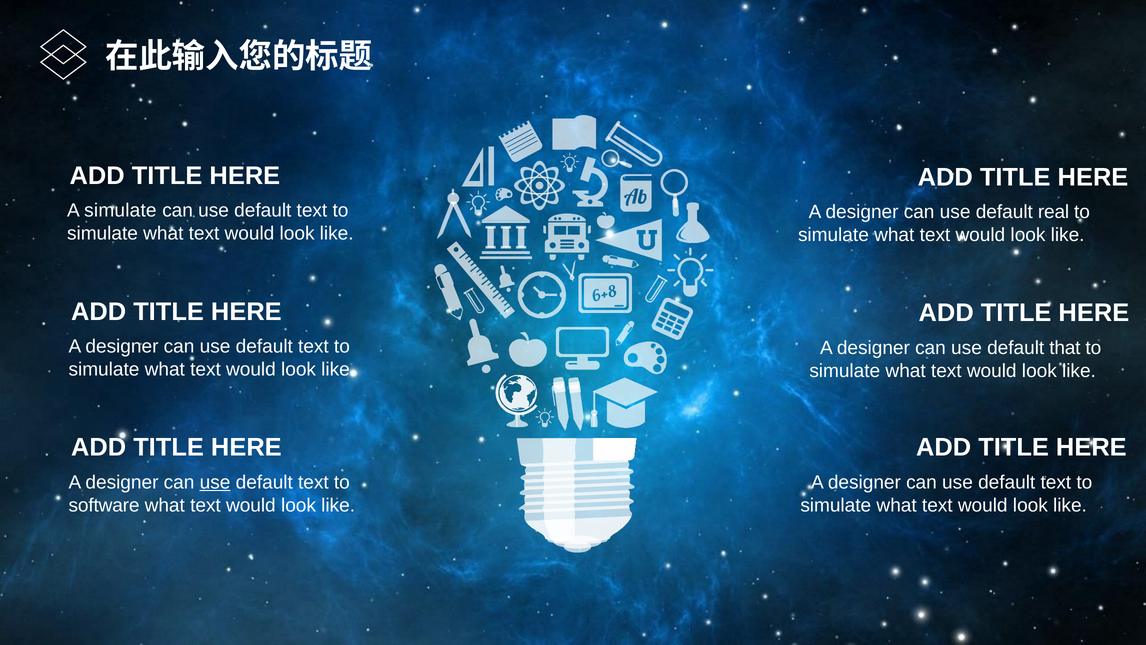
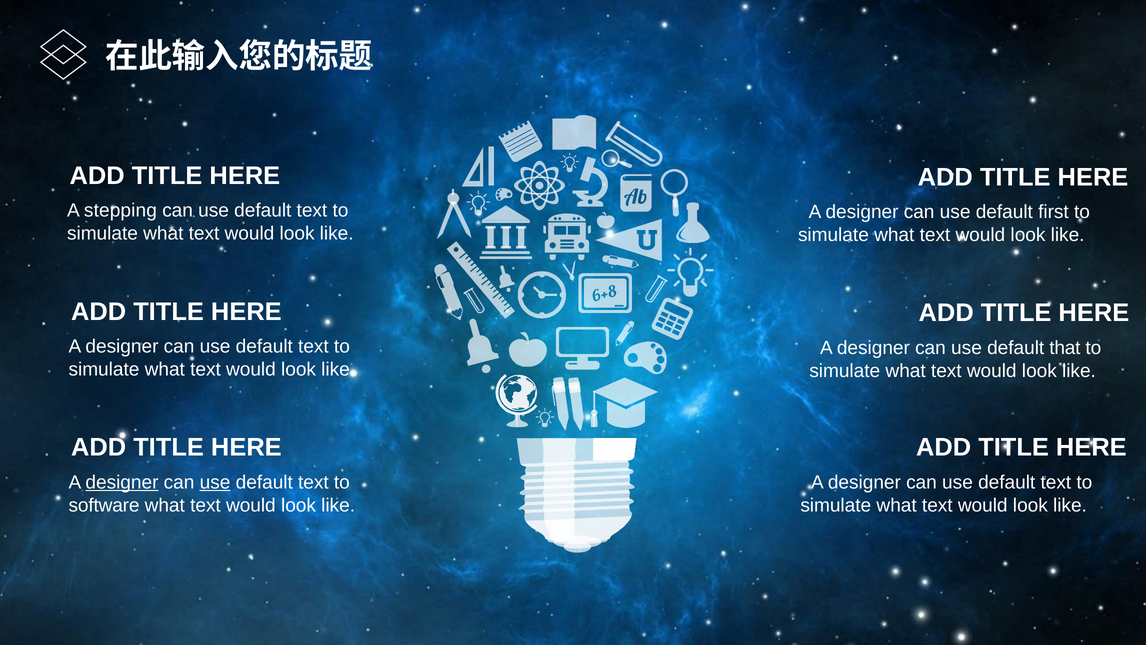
A simulate: simulate -> stepping (120, 211)
real: real -> first (1053, 212)
designer underline: none -> present (122, 482)
